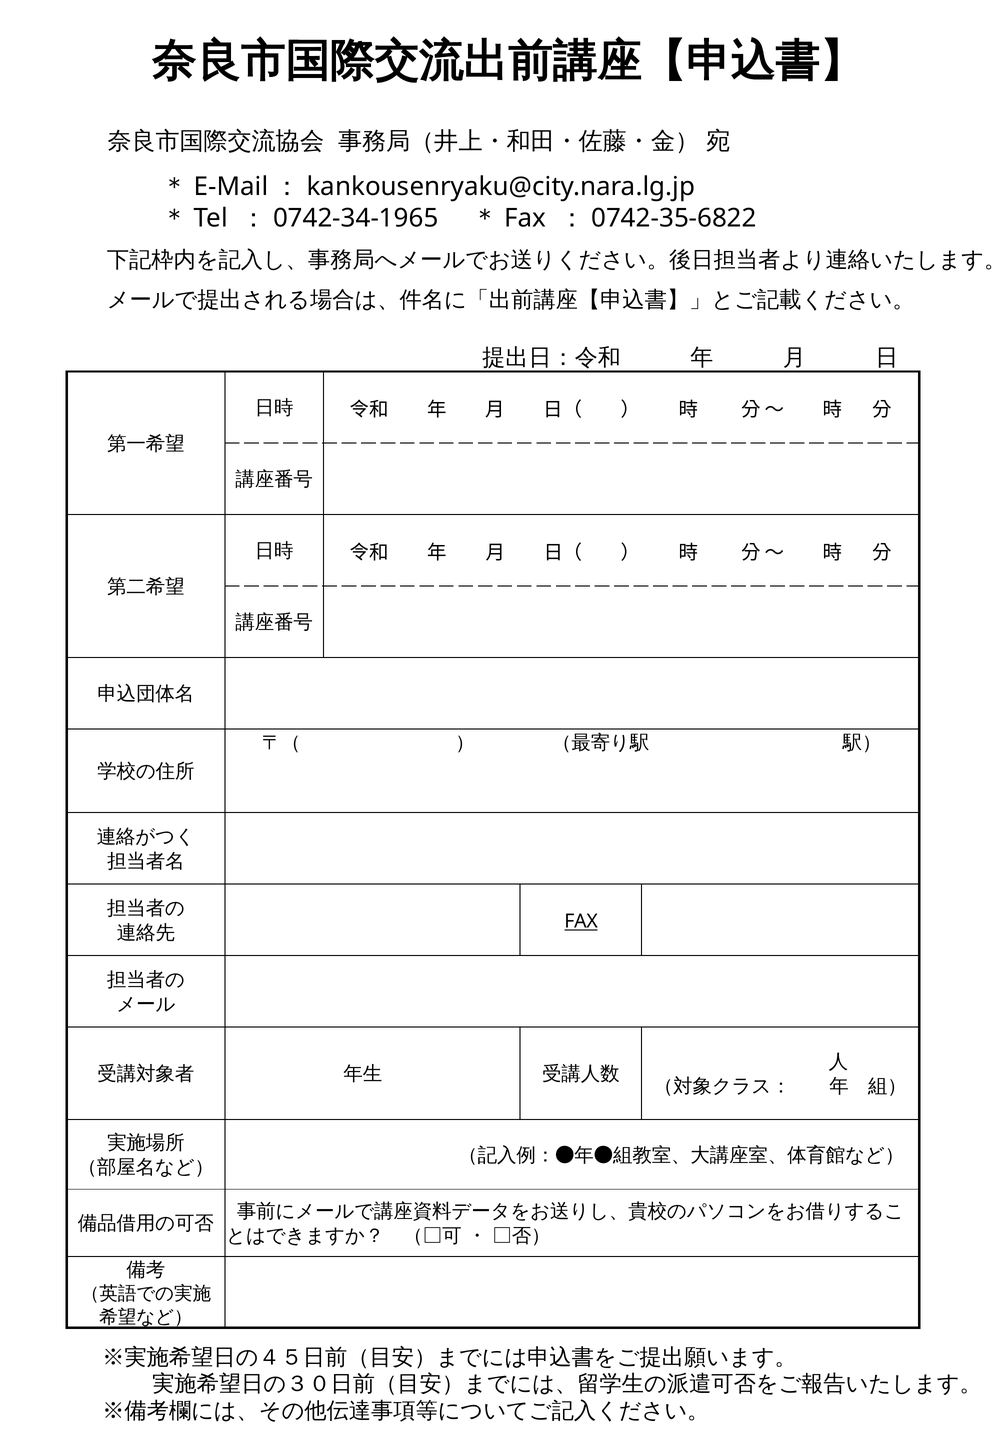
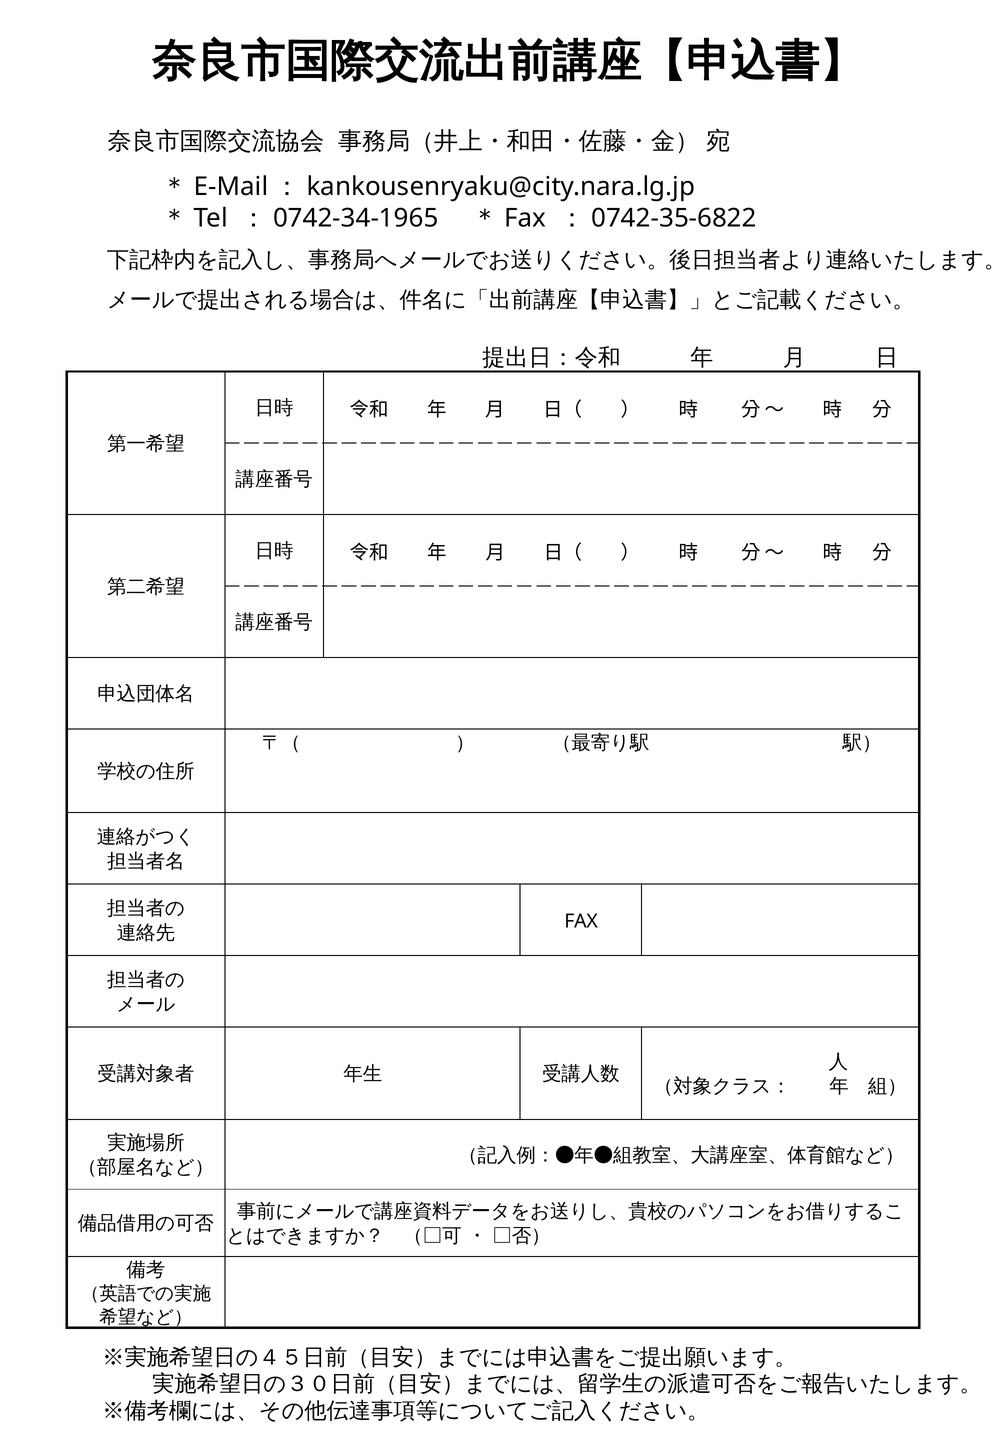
FAX underline: present -> none (581, 922)
